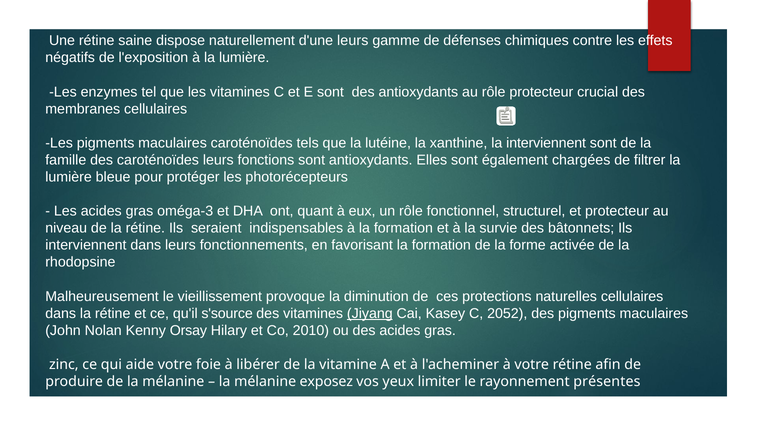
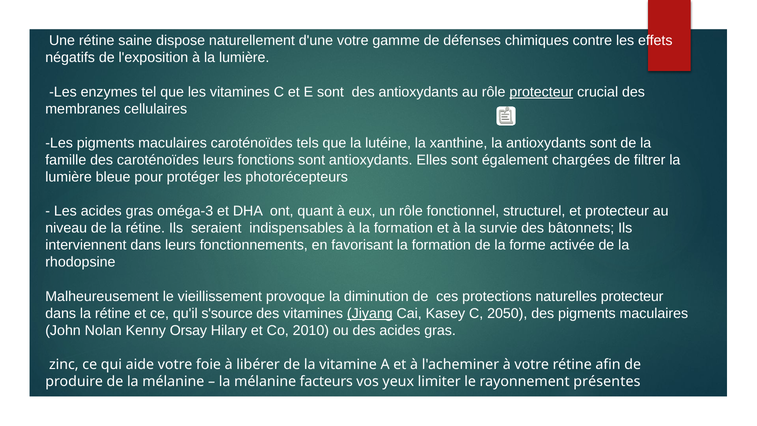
d'une leurs: leurs -> votre (353, 41)
protecteur underline: none -> present (541, 92)
la interviennent: interviennent -> antioxydants (546, 143)
naturelles cellulaires: cellulaires -> protecteur (632, 296)
2052: 2052 -> 2050 (507, 313)
exposez: exposez -> facteurs (326, 381)
